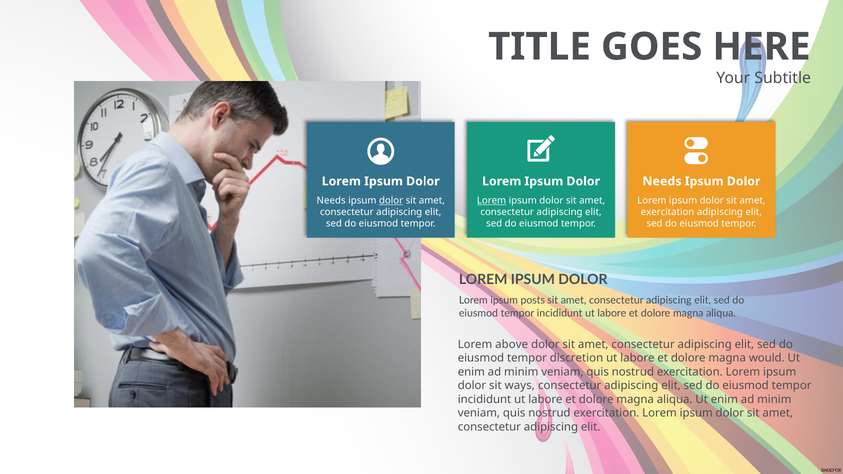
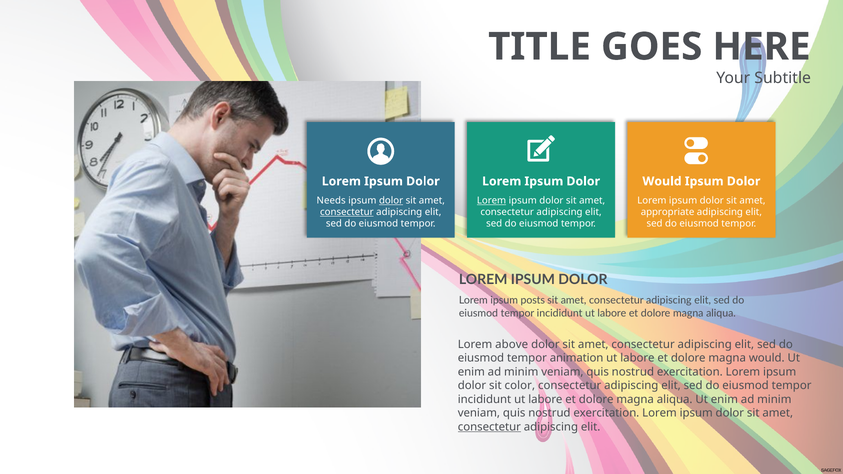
Needs: Needs -> Would (662, 181)
consectetur underline: none -> present (347, 212)
exercitation: exercitation -> appropriate (668, 212)
discretion: discretion -> animation (577, 358)
ways: ways -> color (520, 386)
consectetur underline: none -> present (489, 427)
